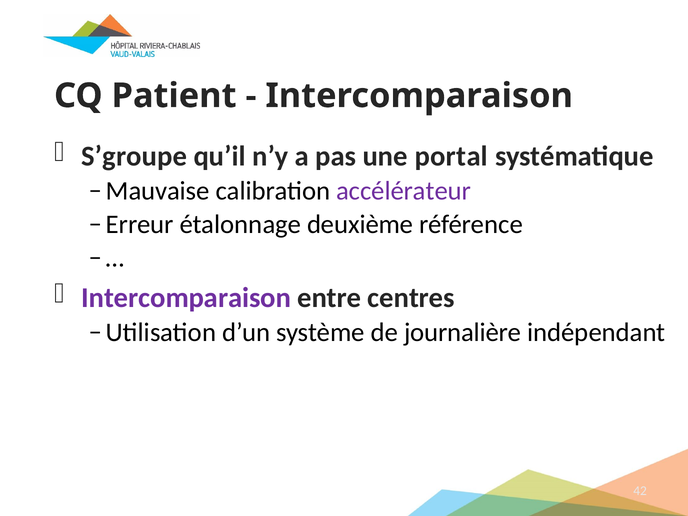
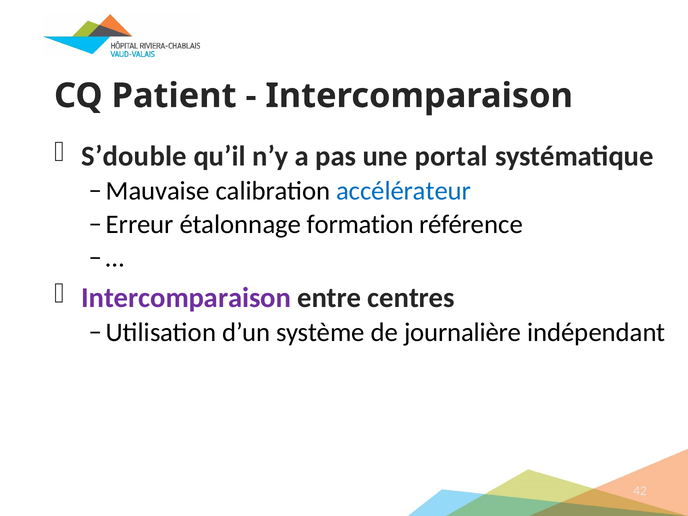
S’groupe: S’groupe -> S’double (134, 156)
accélérateur colour: purple -> blue (404, 191)
deuxième: deuxième -> formation (360, 224)
